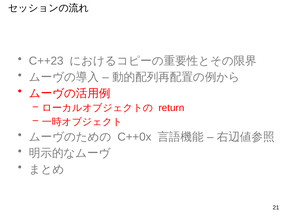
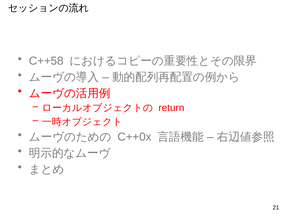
C++23: C++23 -> C++58 (46, 61)
